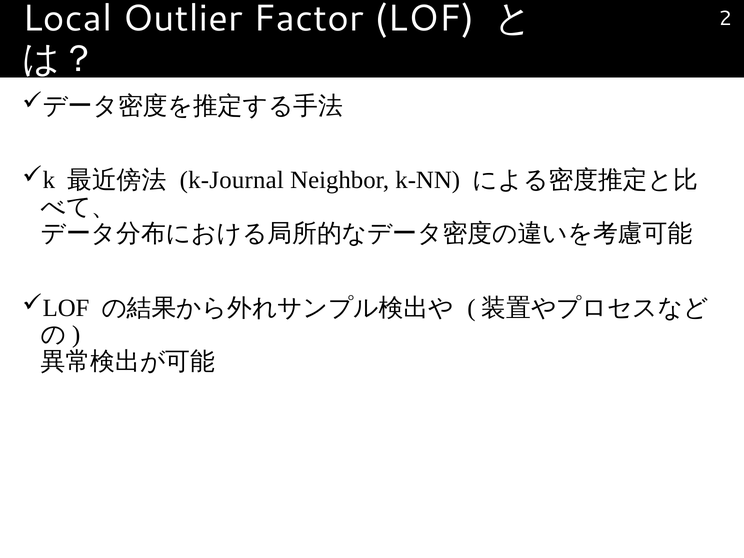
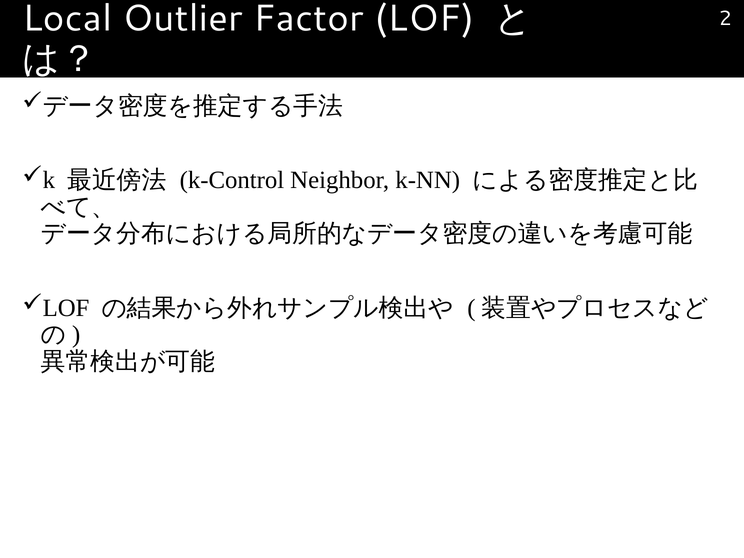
k-Journal: k-Journal -> k-Control (232, 180)
